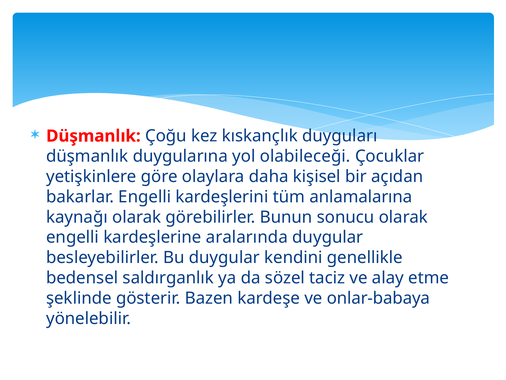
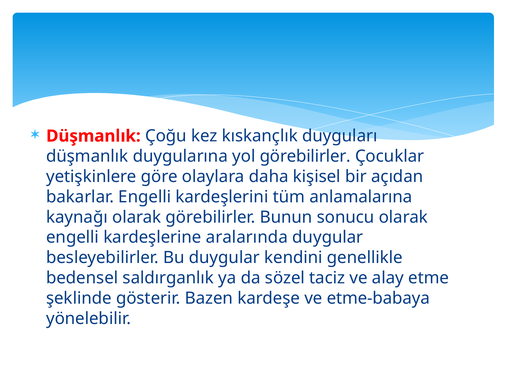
yol olabileceği: olabileceği -> görebilirler (305, 156)
onlar-babaya: onlar-babaya -> etme-babaya (378, 298)
